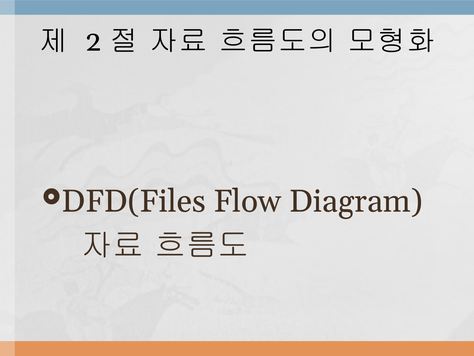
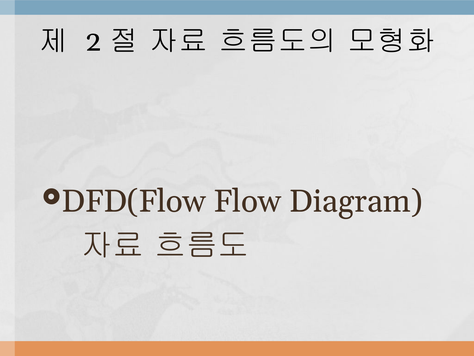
DFD(Files: DFD(Files -> DFD(Flow (134, 201)
